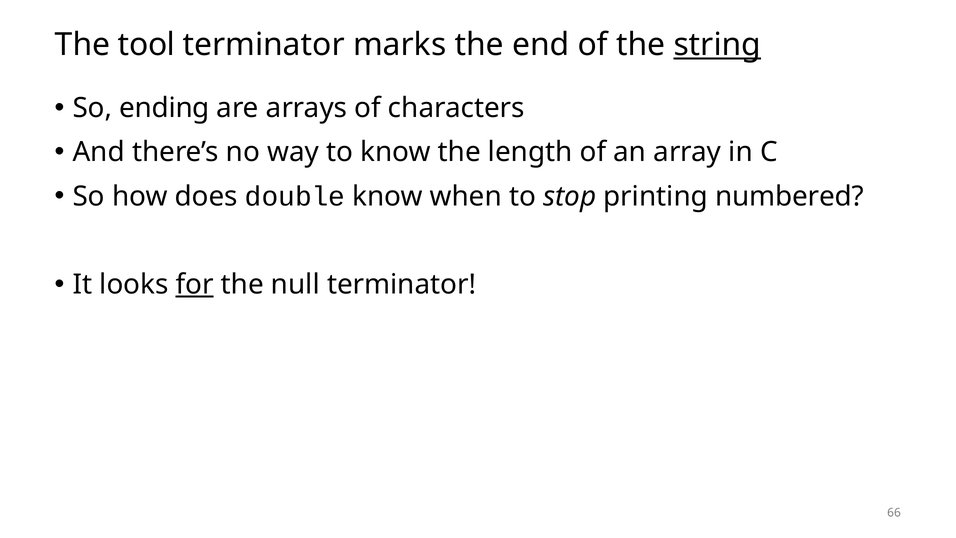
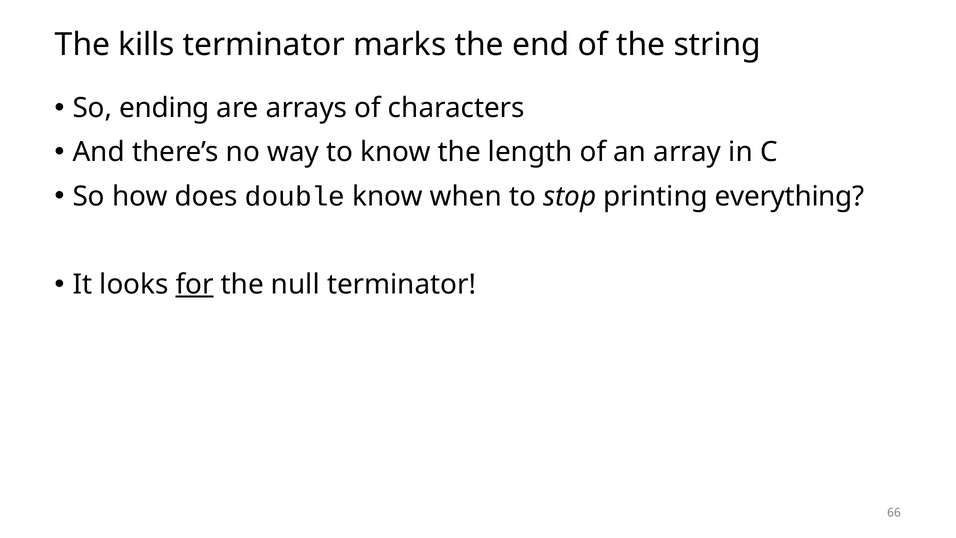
tool: tool -> kills (146, 45)
string underline: present -> none (717, 45)
numbered: numbered -> everything (790, 196)
